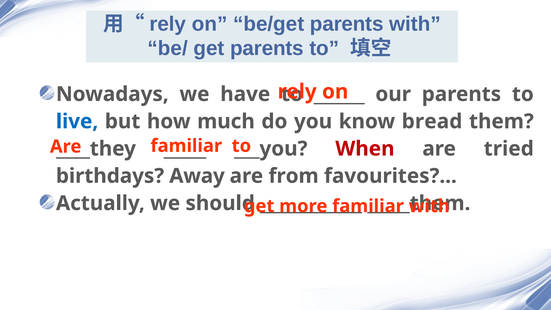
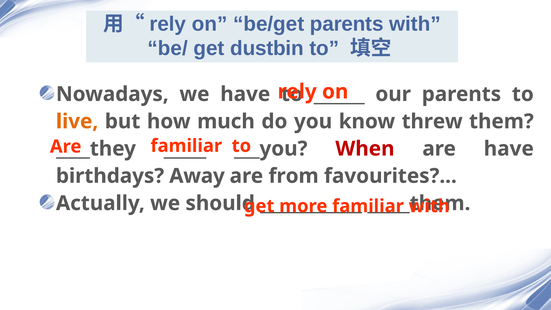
get parents: parents -> dustbin (267, 48)
live colour: blue -> orange (77, 121)
bread: bread -> threw (432, 121)
are tried: tried -> have (509, 149)
